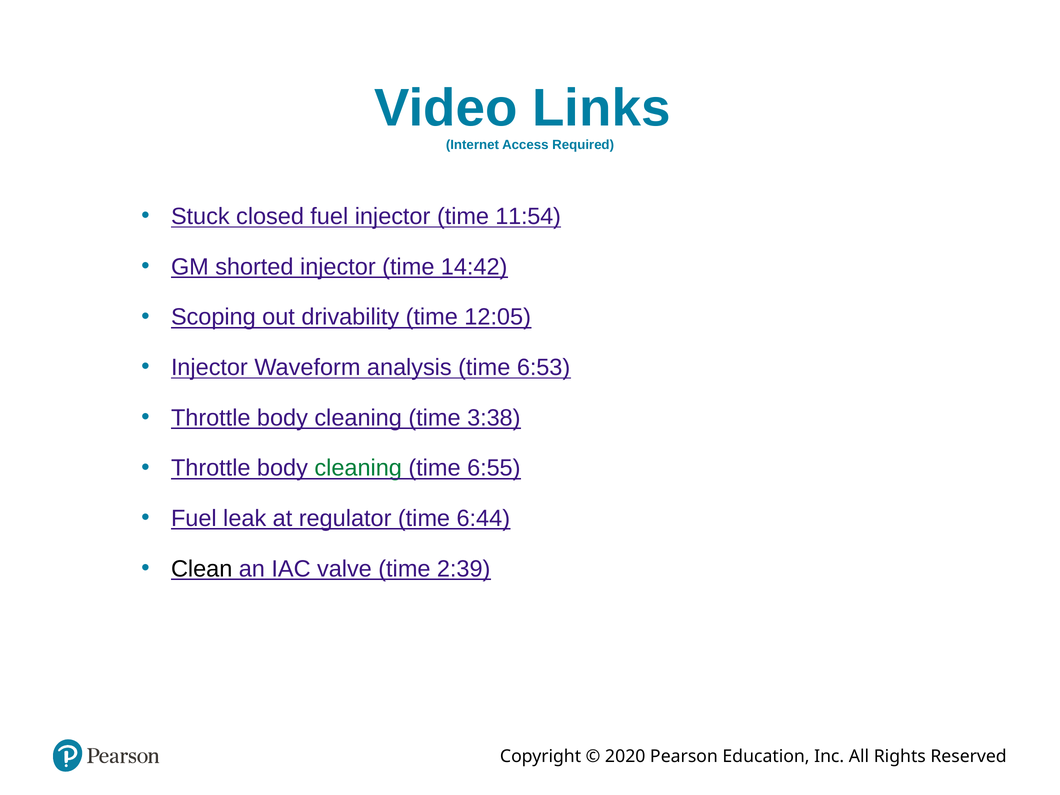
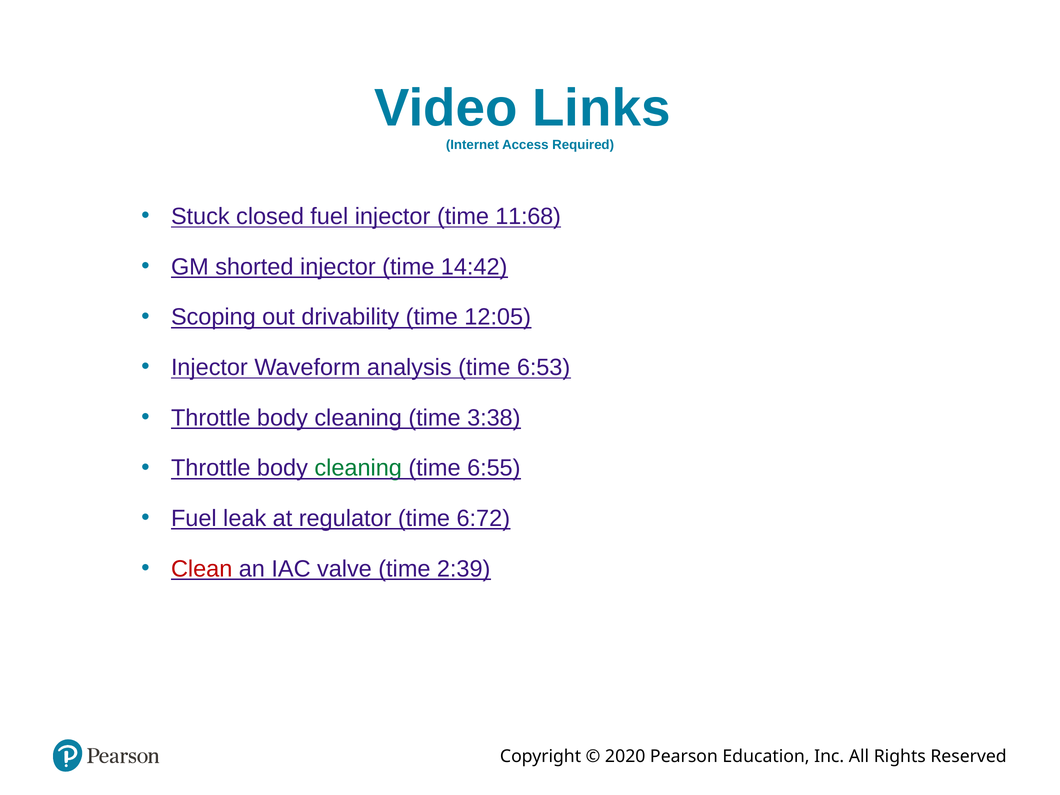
11:54: 11:54 -> 11:68 (528, 217)
6:44: 6:44 -> 6:72 (483, 518)
Clean colour: black -> red (202, 569)
